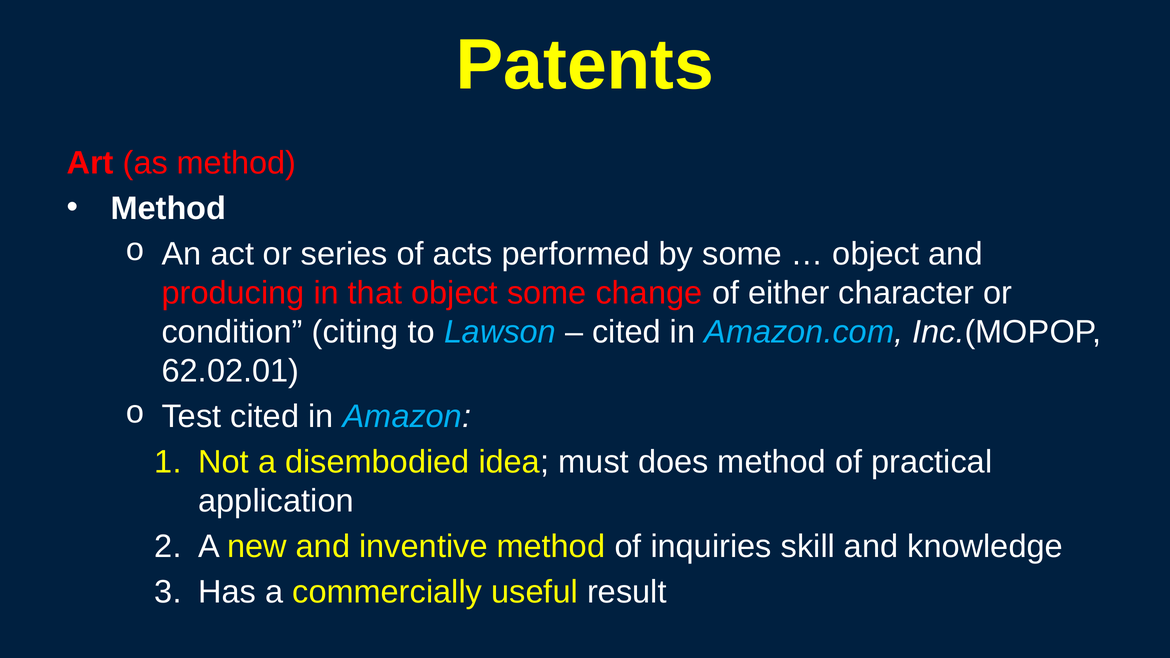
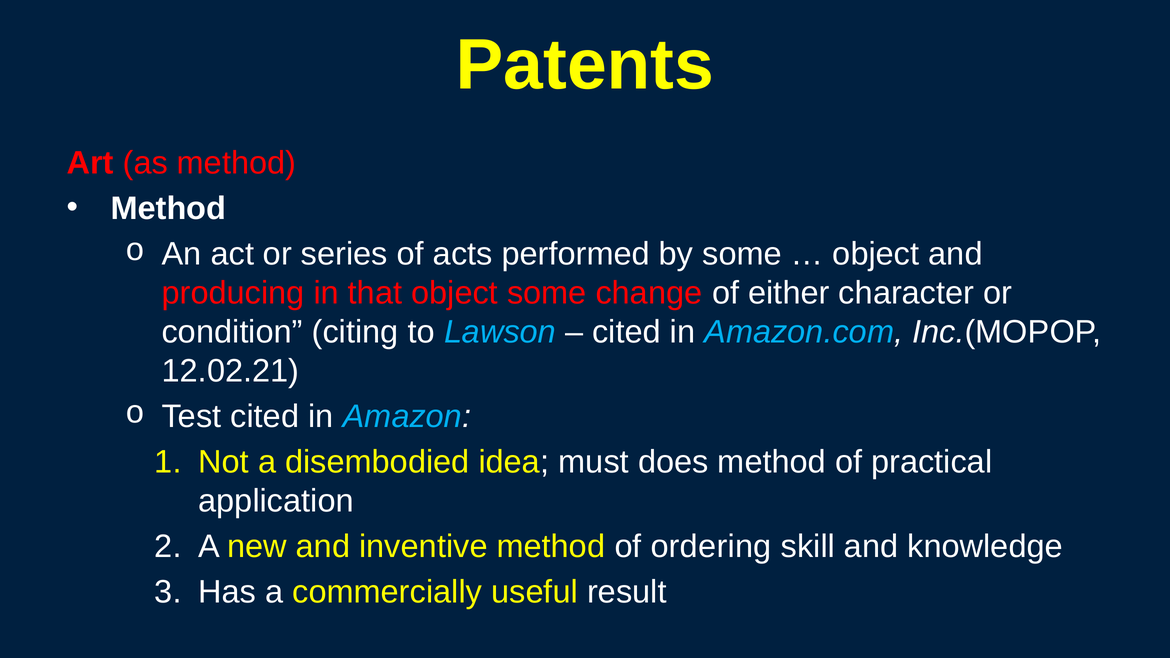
62.02.01: 62.02.01 -> 12.02.21 (231, 371)
inquiries: inquiries -> ordering (711, 547)
